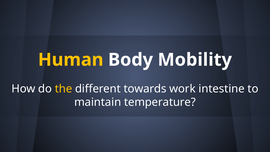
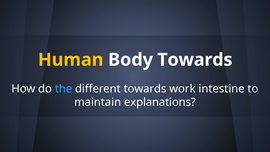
Body Mobility: Mobility -> Towards (195, 60)
the colour: yellow -> light blue (63, 89)
temperature: temperature -> explanations (160, 102)
